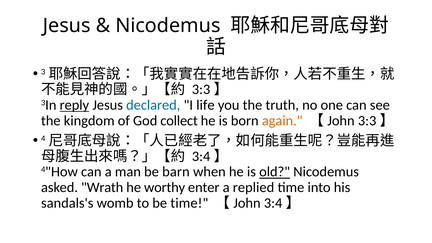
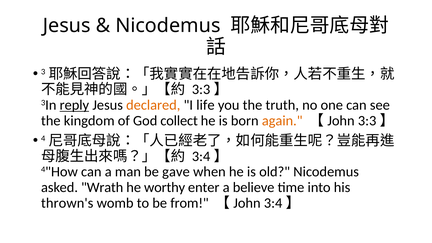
declared colour: blue -> orange (153, 105)
barn: barn -> gave (176, 172)
old underline: present -> none (275, 172)
replied: replied -> believe (254, 187)
sandals's: sandals's -> thrown's (67, 203)
be time: time -> from (190, 203)
